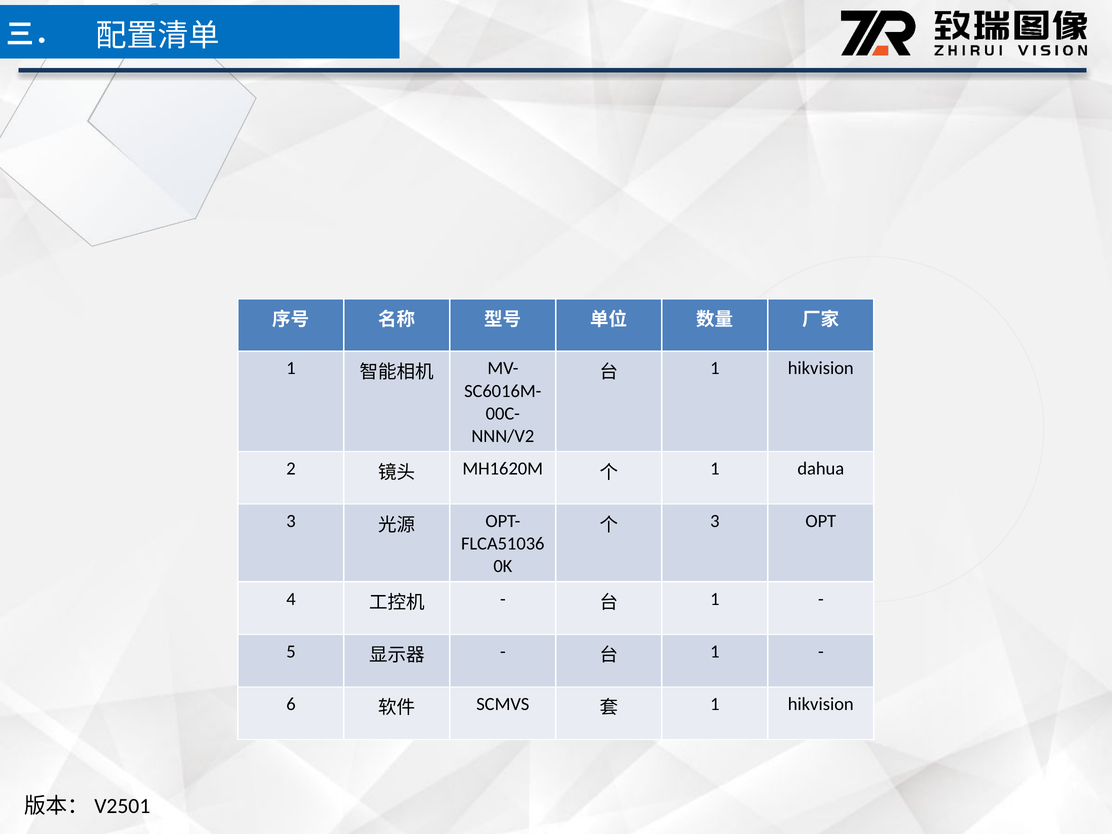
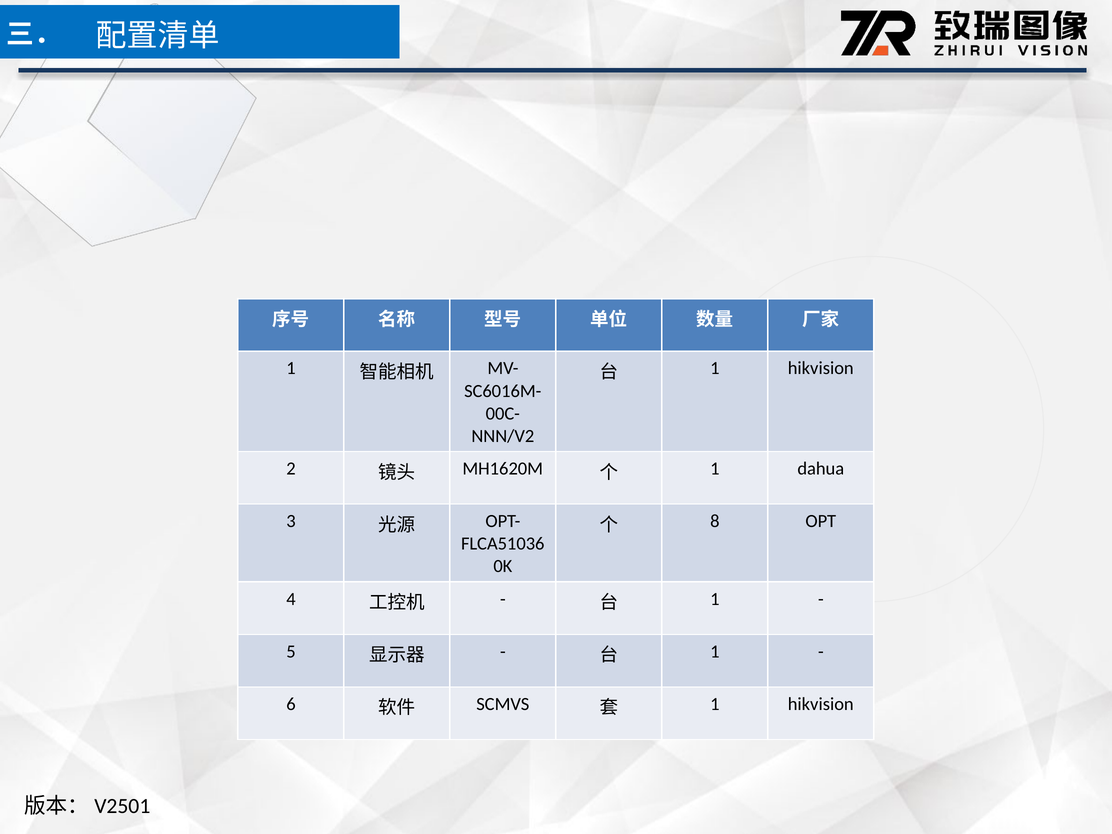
3: 3 -> 8 (715, 521)
